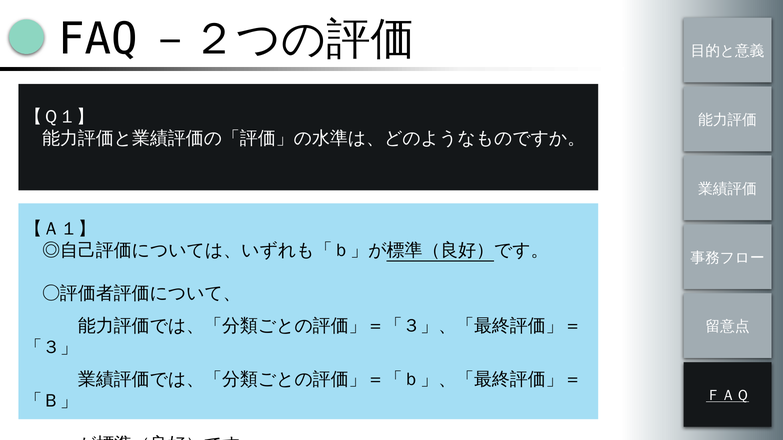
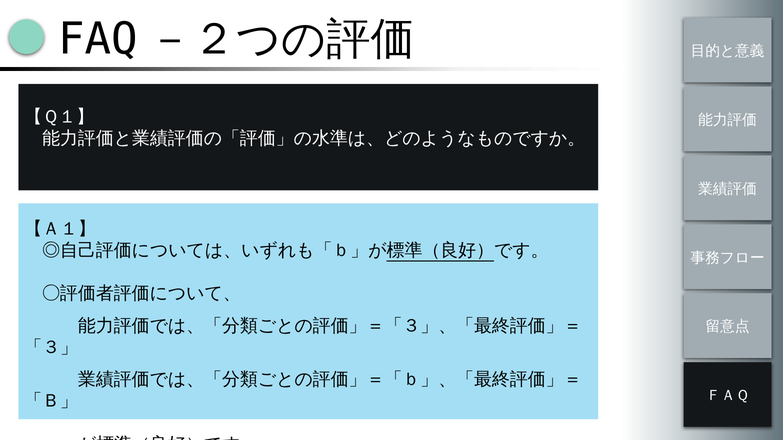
ＦＡＱ underline: present -> none (728, 396)
